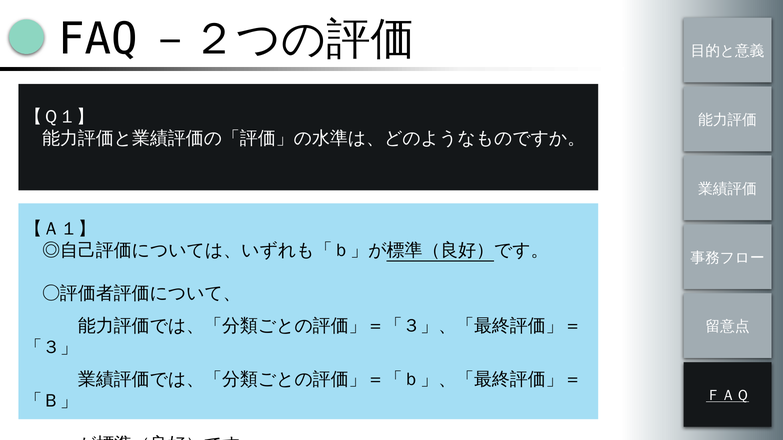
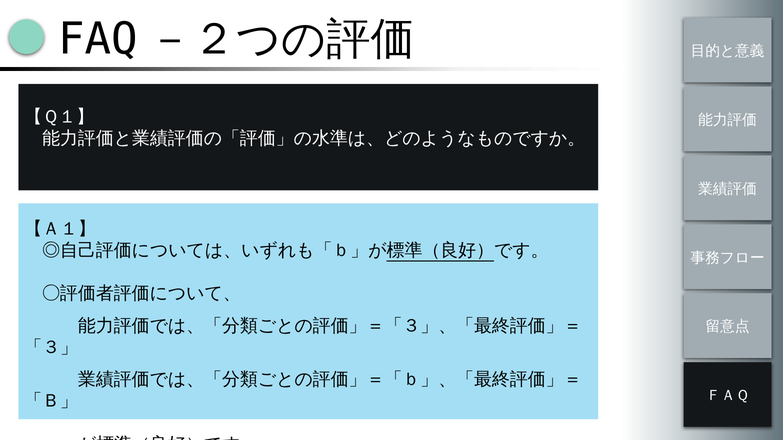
ＦＡＱ underline: present -> none (728, 396)
